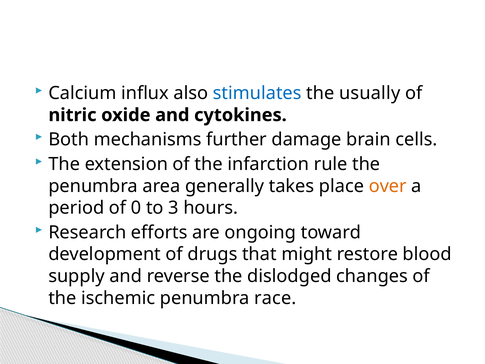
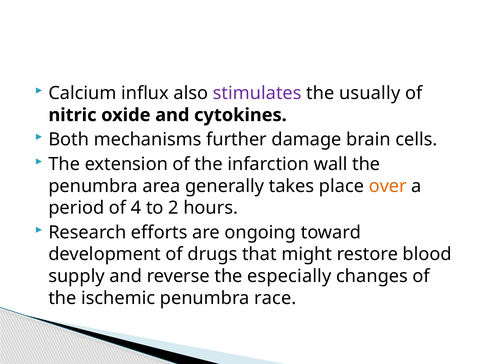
stimulates colour: blue -> purple (257, 93)
rule: rule -> wall (331, 164)
0: 0 -> 4 (136, 208)
3: 3 -> 2 (174, 208)
dislodged: dislodged -> especially (289, 276)
